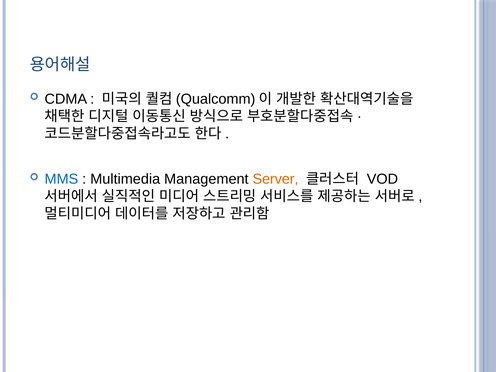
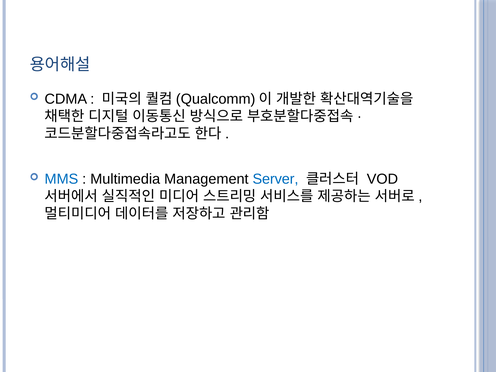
Server colour: orange -> blue (275, 179)
